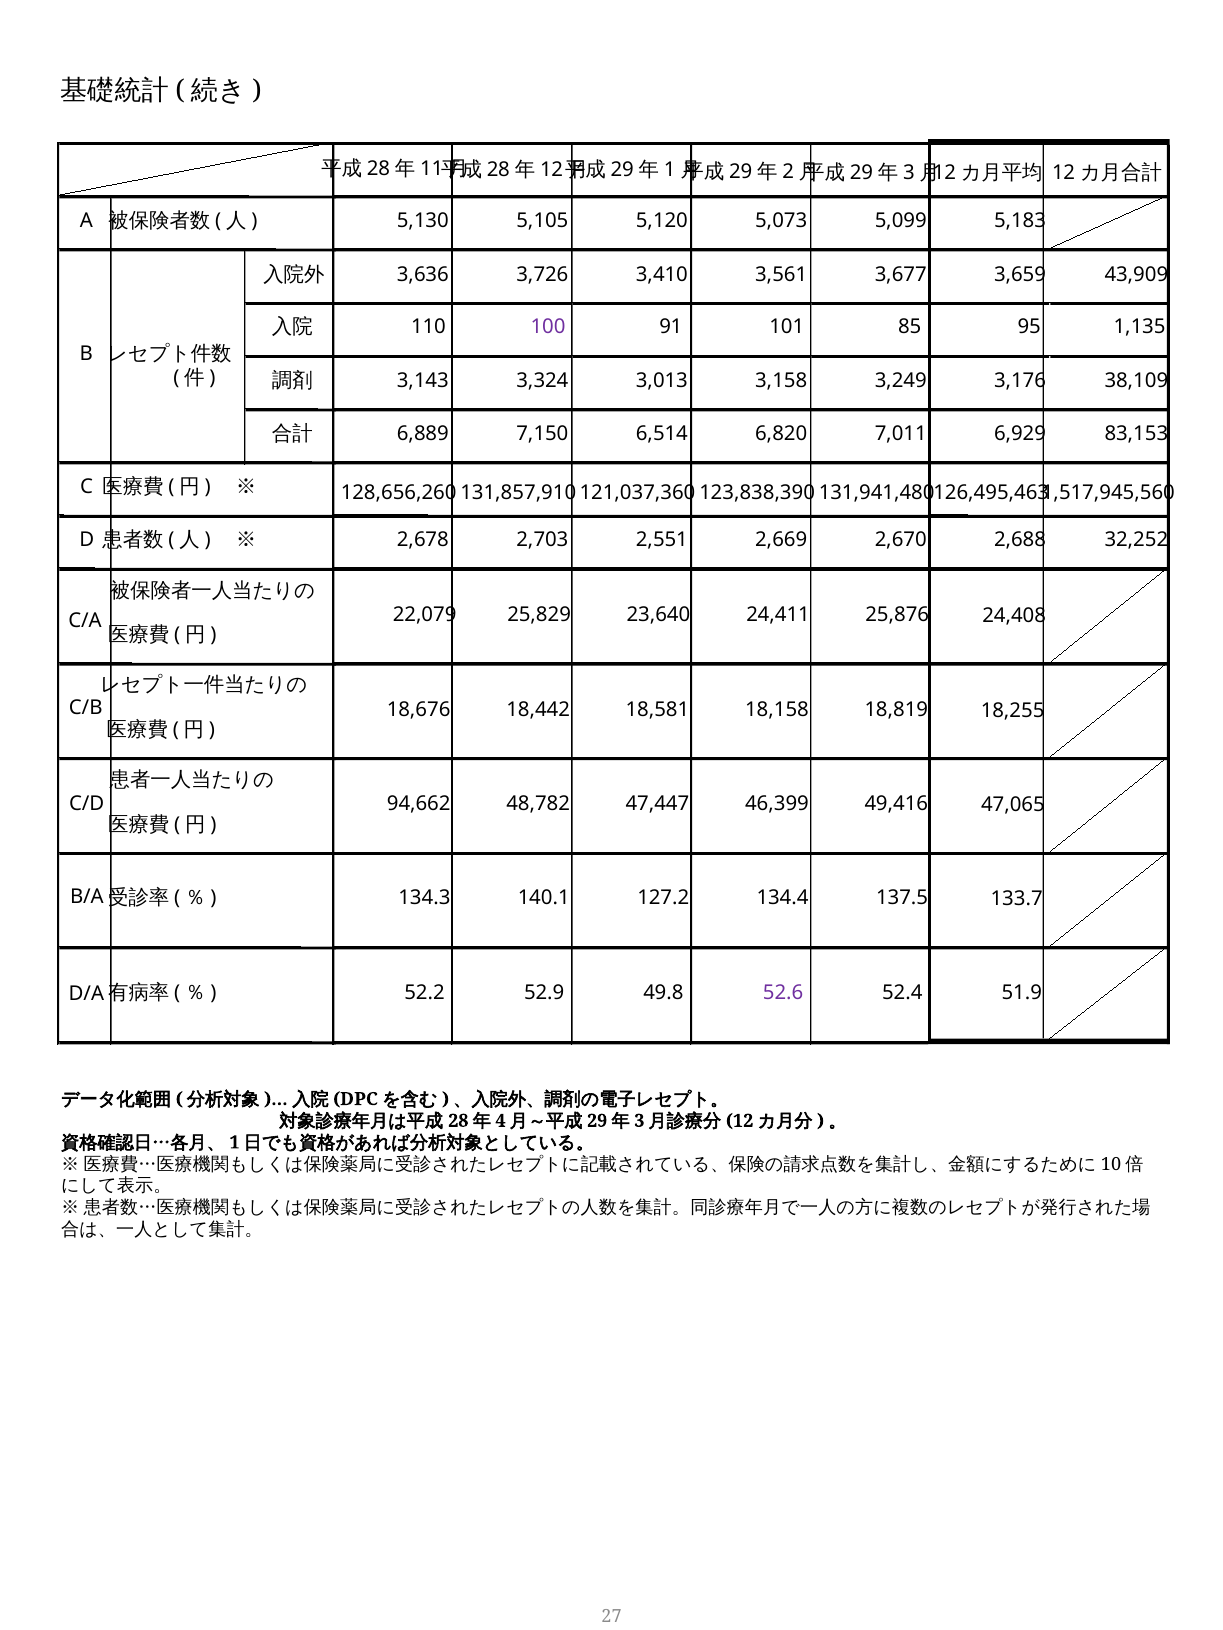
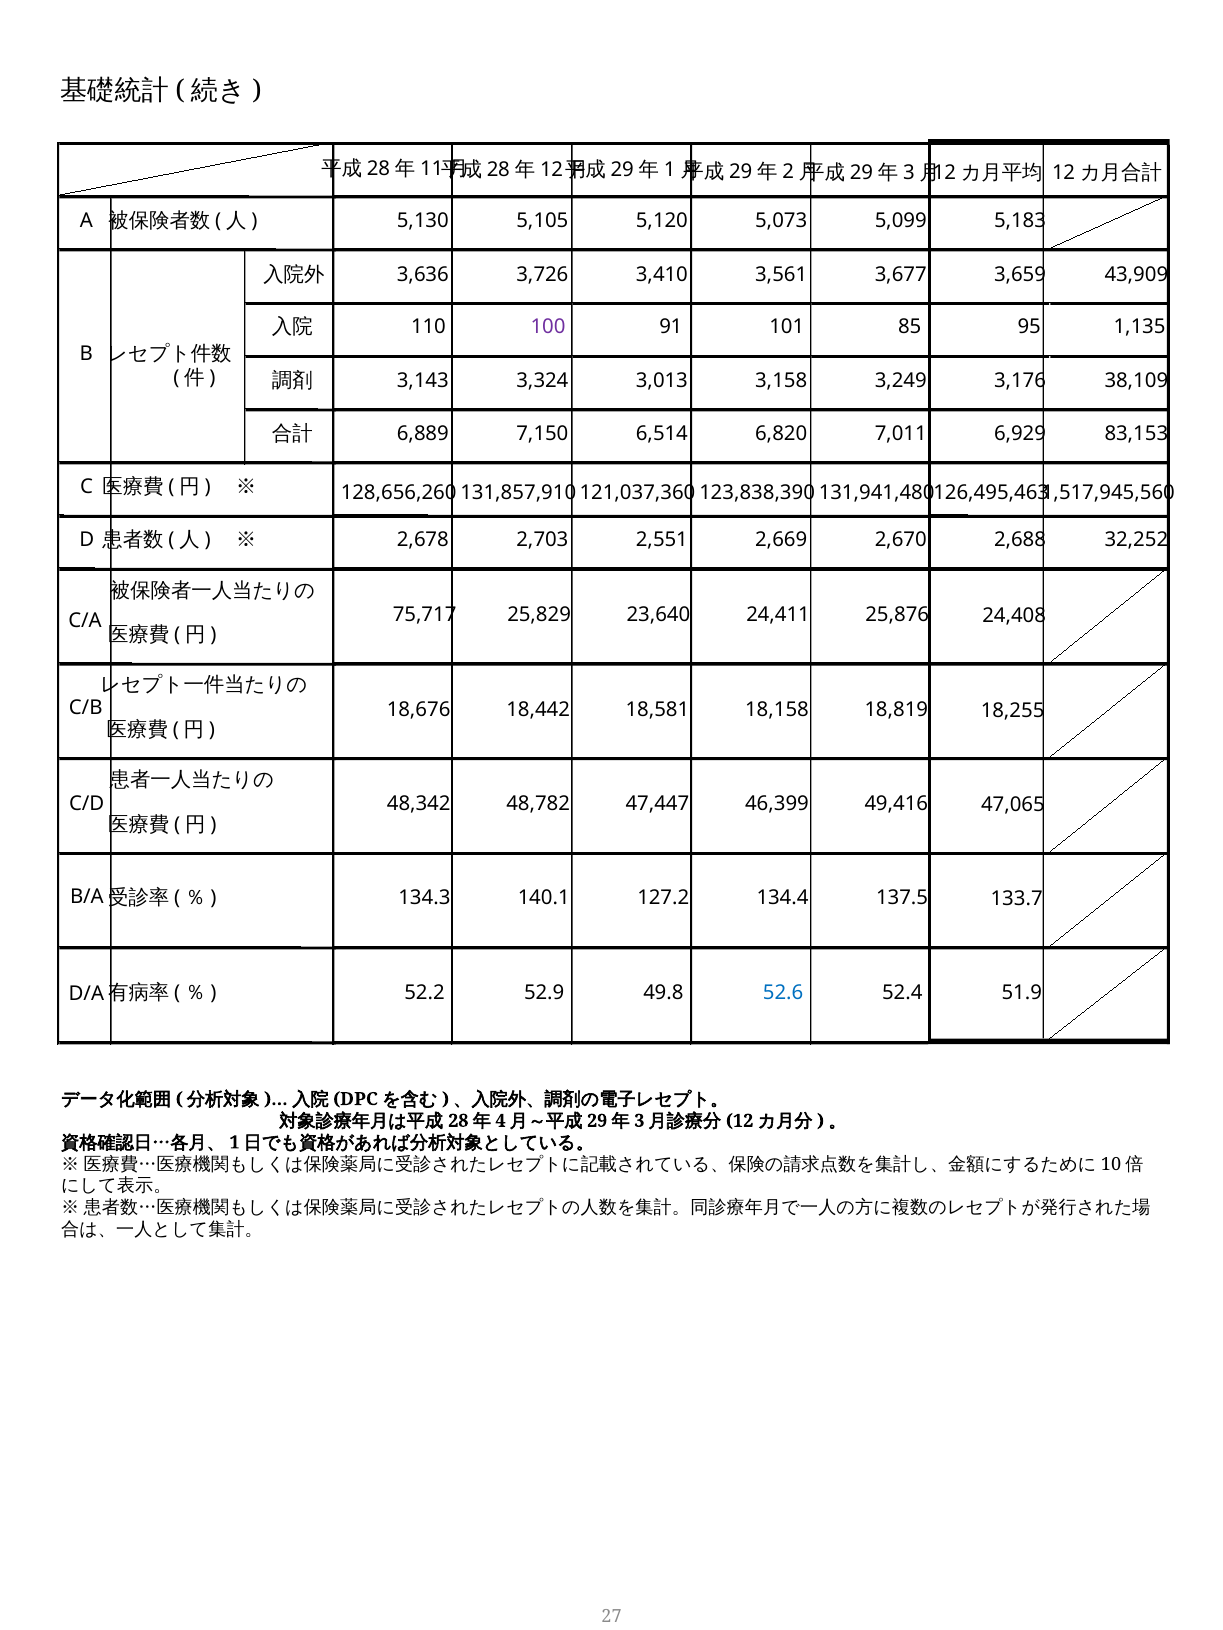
22,079: 22,079 -> 75,717 (425, 615)
94,662: 94,662 -> 48,342 (419, 804)
52.6 colour: purple -> blue (783, 993)
